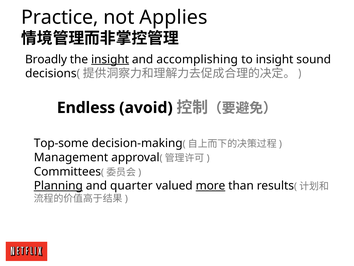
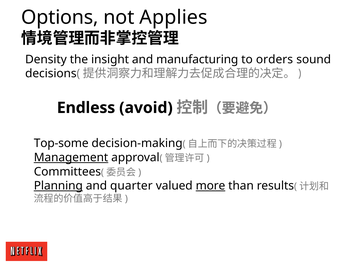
Practice: Practice -> Options (60, 17)
Broadly: Broadly -> Density (46, 59)
insight underline: present -> none (110, 59)
accomplishing: accomplishing -> manufacturing (197, 59)
to insight: insight -> orders (274, 59)
Management underline: none -> present (71, 157)
